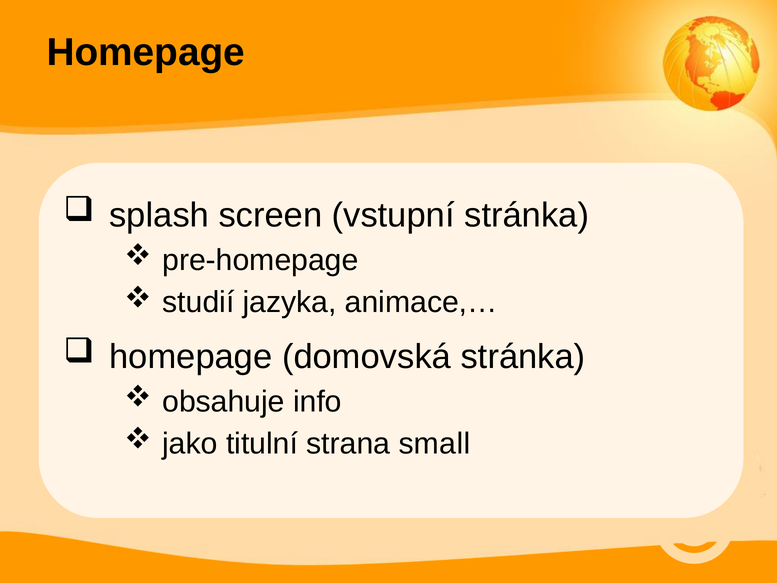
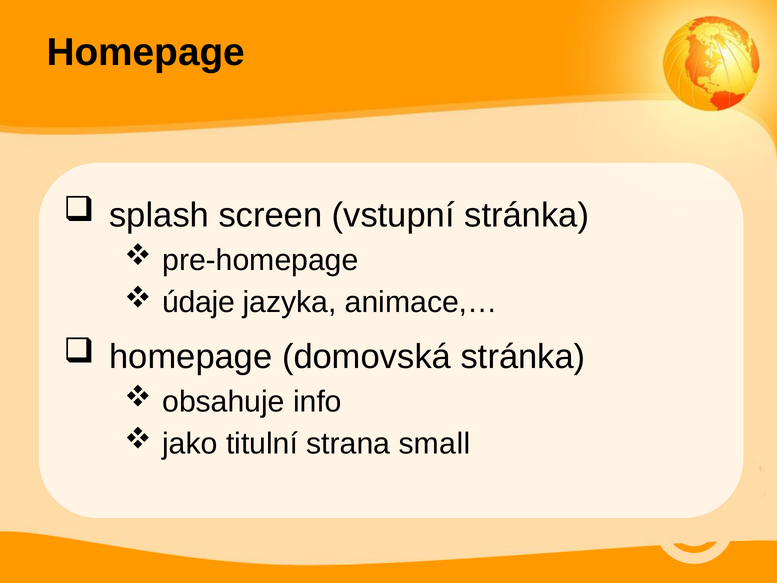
studií: studií -> údaje (199, 302)
